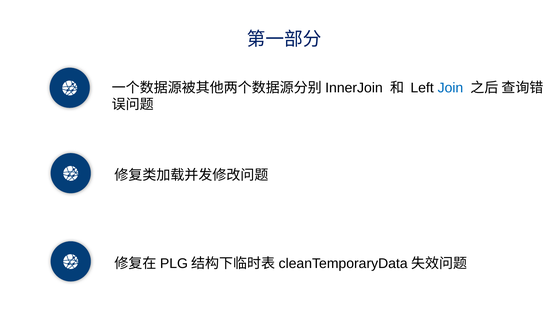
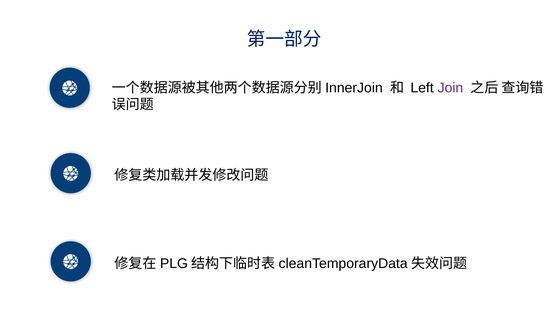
Join colour: blue -> purple (450, 88)
